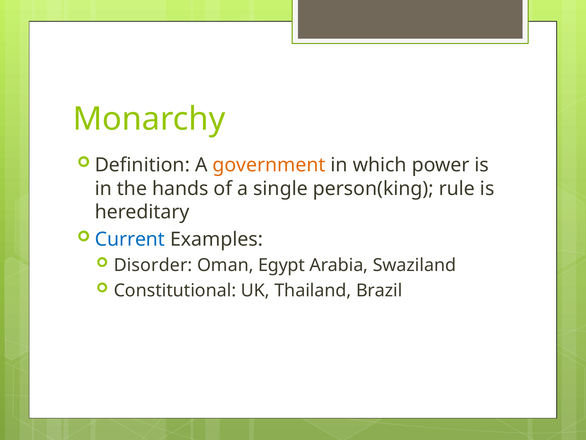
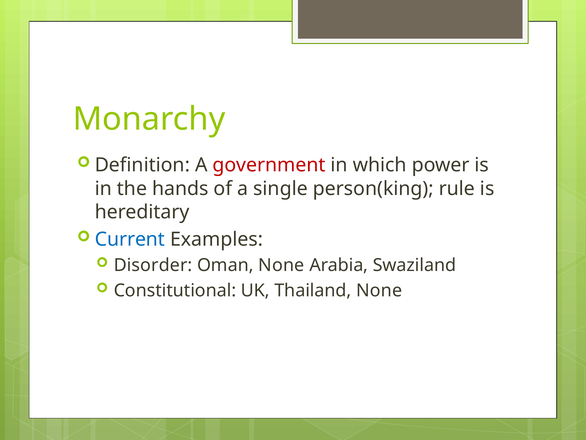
government colour: orange -> red (269, 165)
Oman Egypt: Egypt -> None (281, 265)
Thailand Brazil: Brazil -> None (379, 290)
